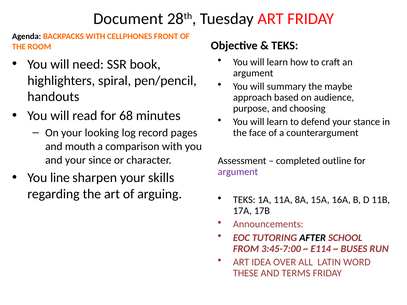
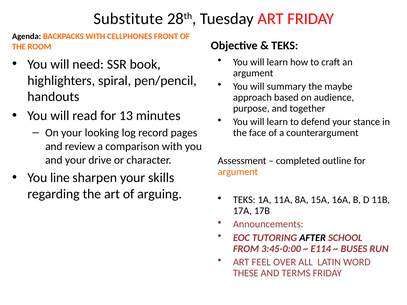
Document: Document -> Substitute (128, 19)
choosing: choosing -> together (307, 108)
68: 68 -> 13 (126, 116)
mouth: mouth -> review (80, 147)
since: since -> drive (100, 160)
argument colour: purple -> orange (238, 172)
3:45-7:00: 3:45-7:00 -> 3:45-0:00 (281, 249)
IDEA: IDEA -> FEEL (261, 262)
